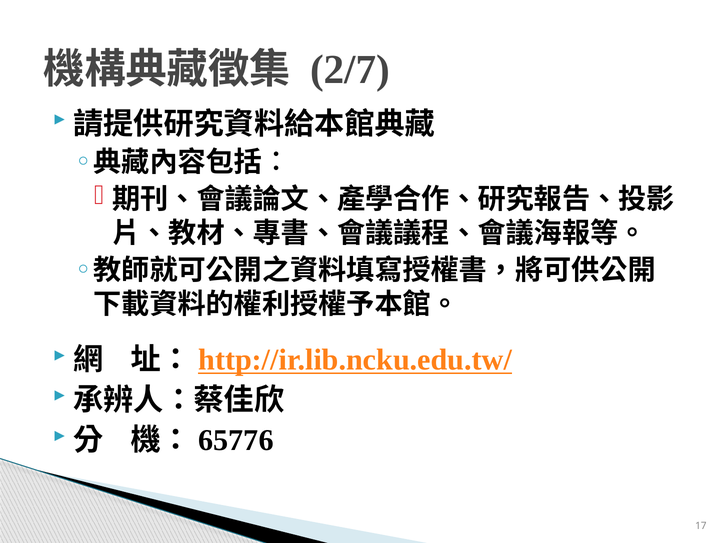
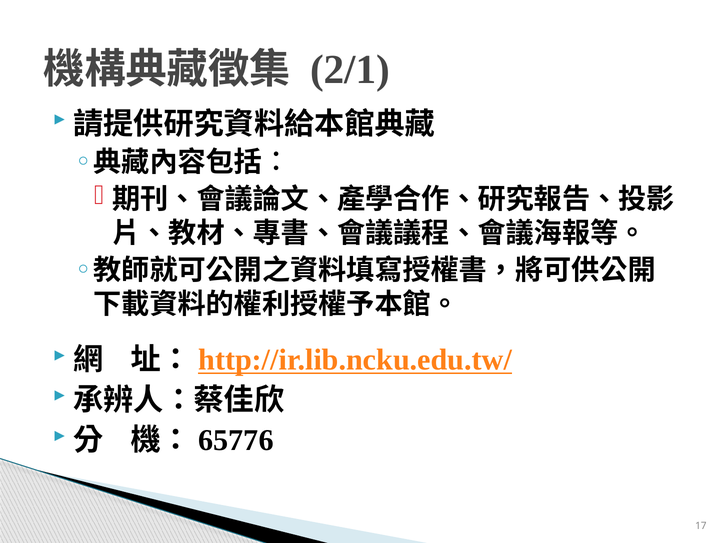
2/7: 2/7 -> 2/1 (350, 70)
